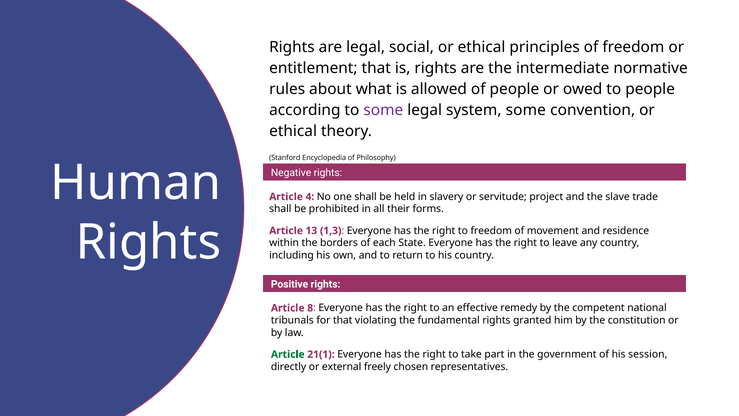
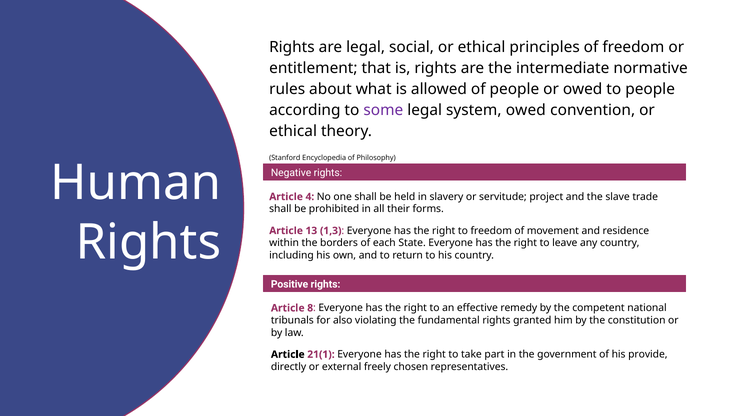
system some: some -> owed (526, 110)
for that: that -> also (343, 320)
Article colour: green -> black (288, 354)
session: session -> provide (648, 354)
